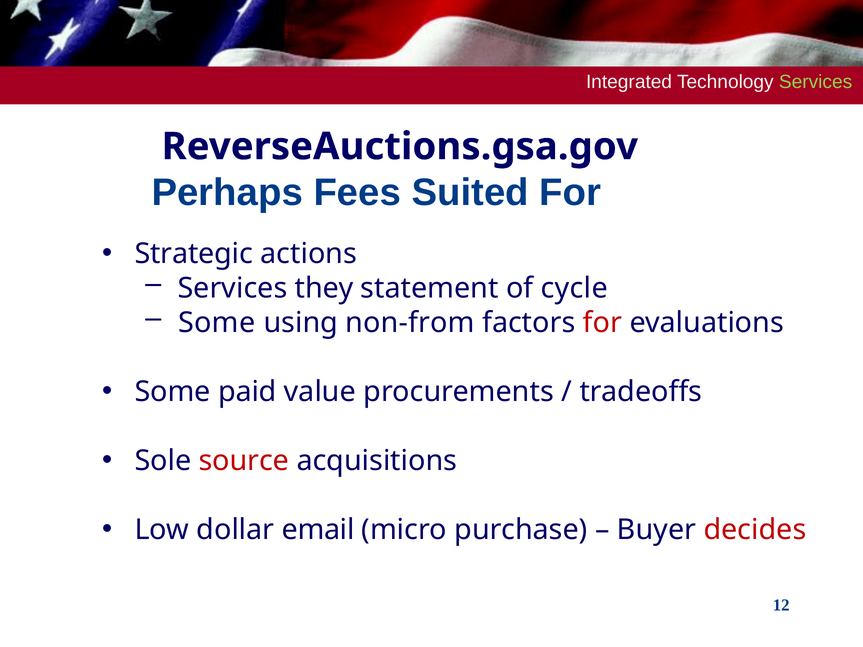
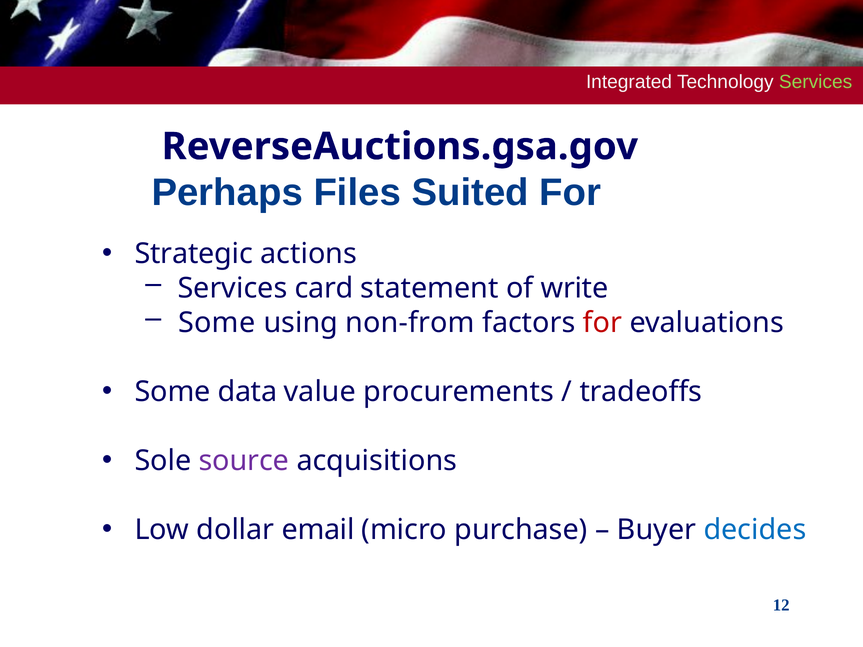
Fees: Fees -> Files (357, 193)
they: they -> card (324, 288)
cycle: cycle -> write (575, 288)
paid: paid -> data (247, 392)
source colour: red -> purple (244, 461)
decides colour: red -> blue (755, 530)
